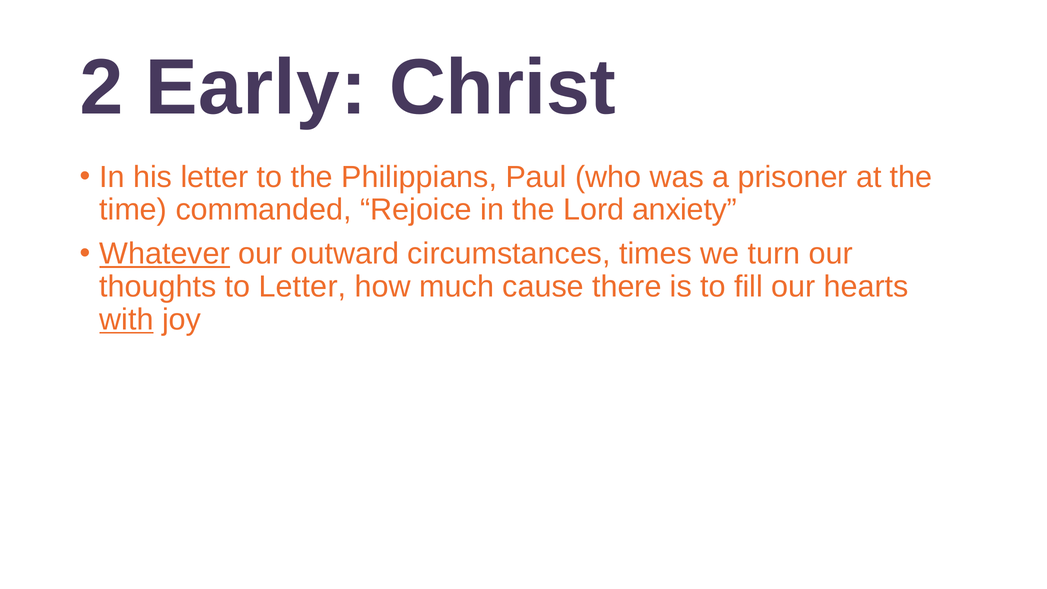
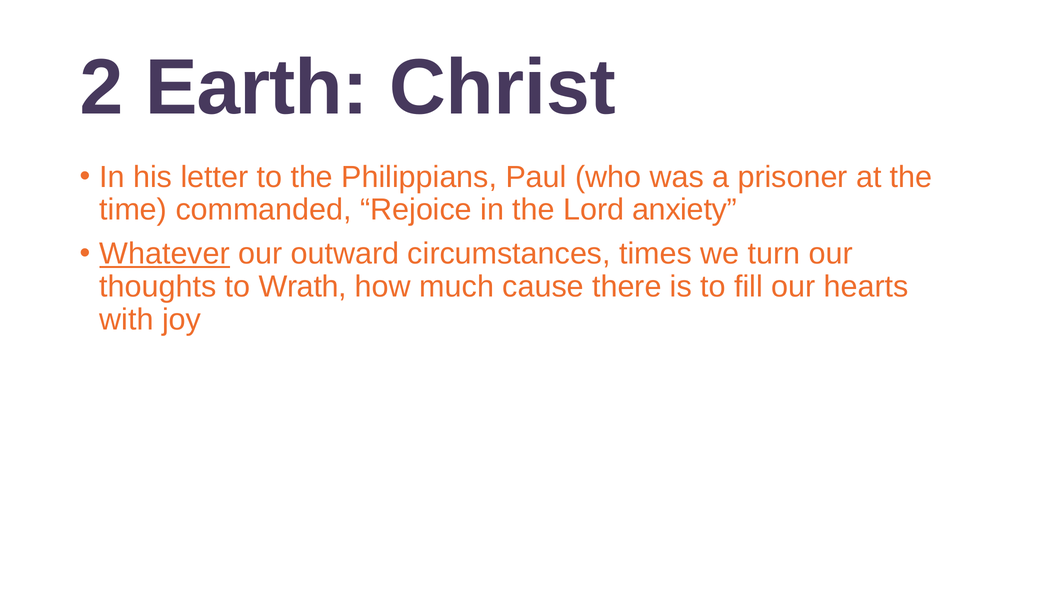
Early: Early -> Earth (257, 88)
to Letter: Letter -> Wrath (303, 287)
with underline: present -> none (127, 320)
